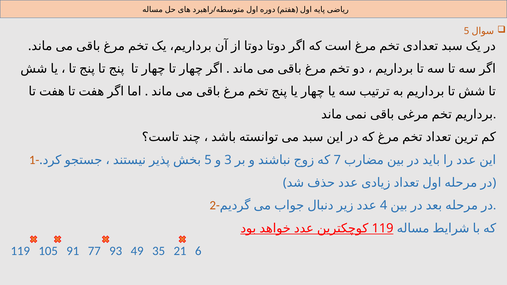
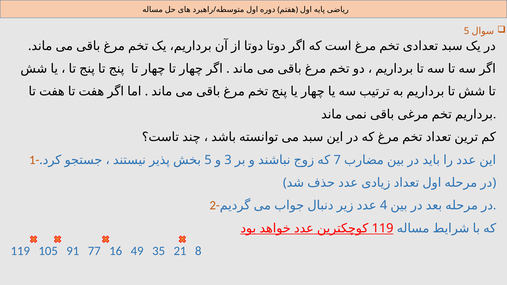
93: 93 -> 16 (116, 251)
6: 6 -> 8 (198, 251)
